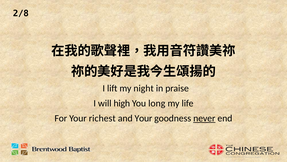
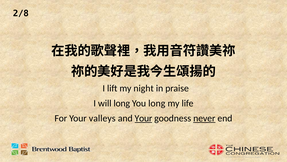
will high: high -> long (122, 103)
richest: richest -> valleys (102, 118)
Your underline: none -> present (143, 118)
